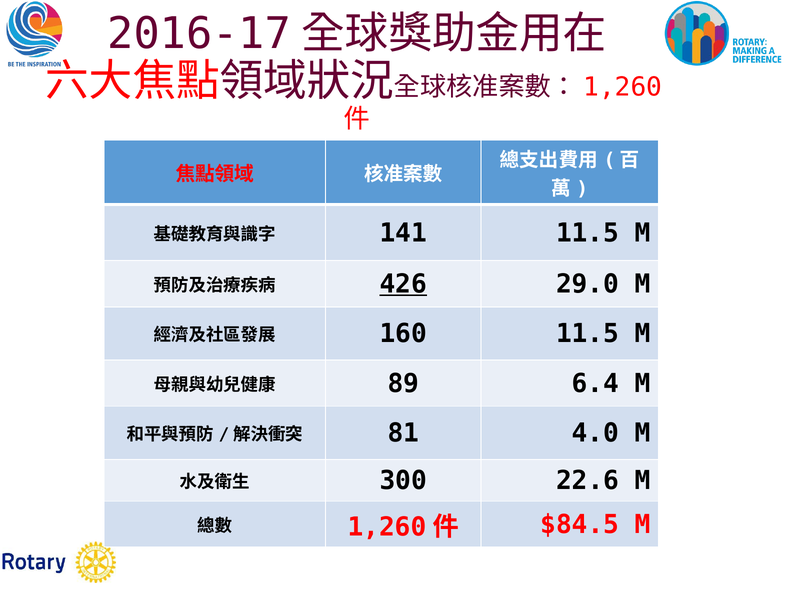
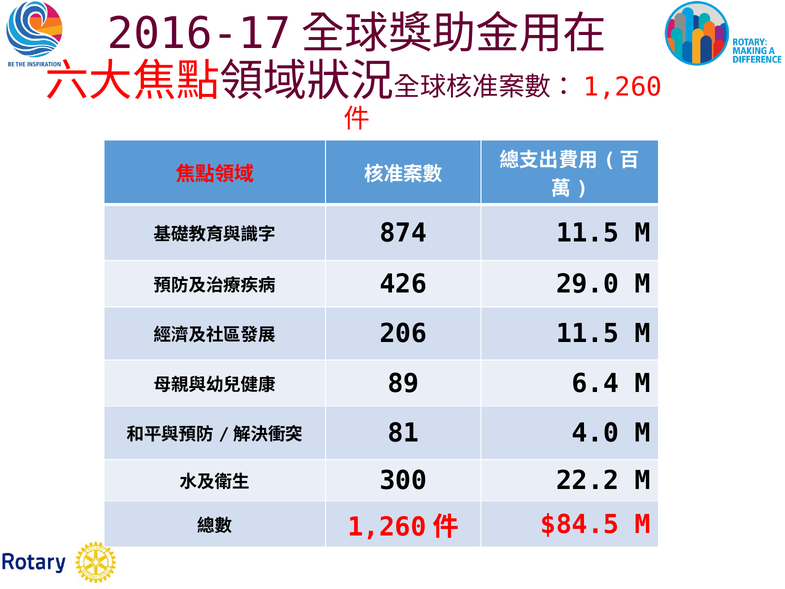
141: 141 -> 874 (403, 233)
426 underline: present -> none (403, 284)
160: 160 -> 206 (403, 334)
22.6: 22.6 -> 22.2 (588, 481)
